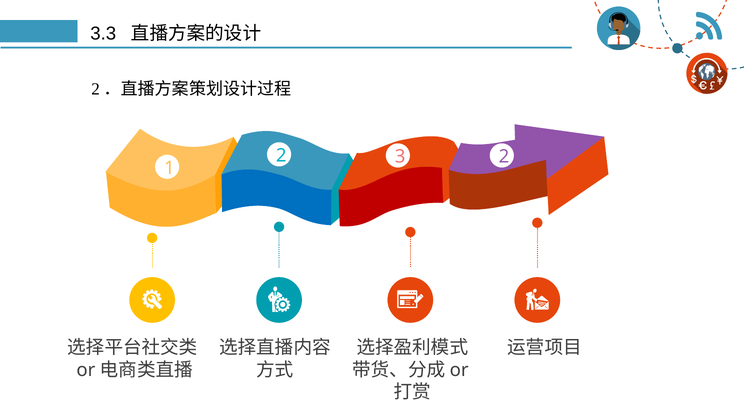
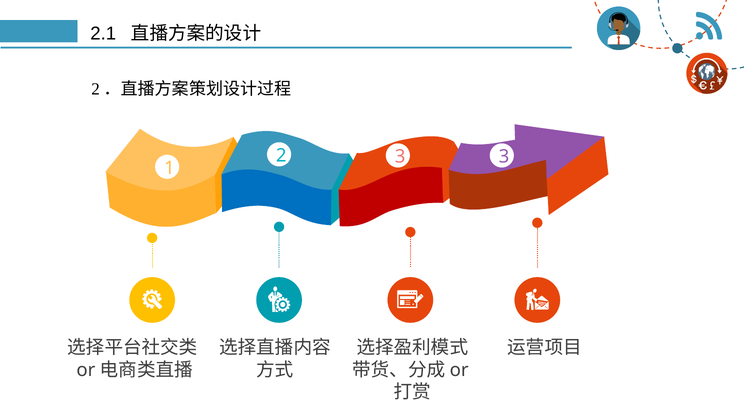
3.3: 3.3 -> 2.1 (103, 34)
3 2: 2 -> 3 (504, 157)
